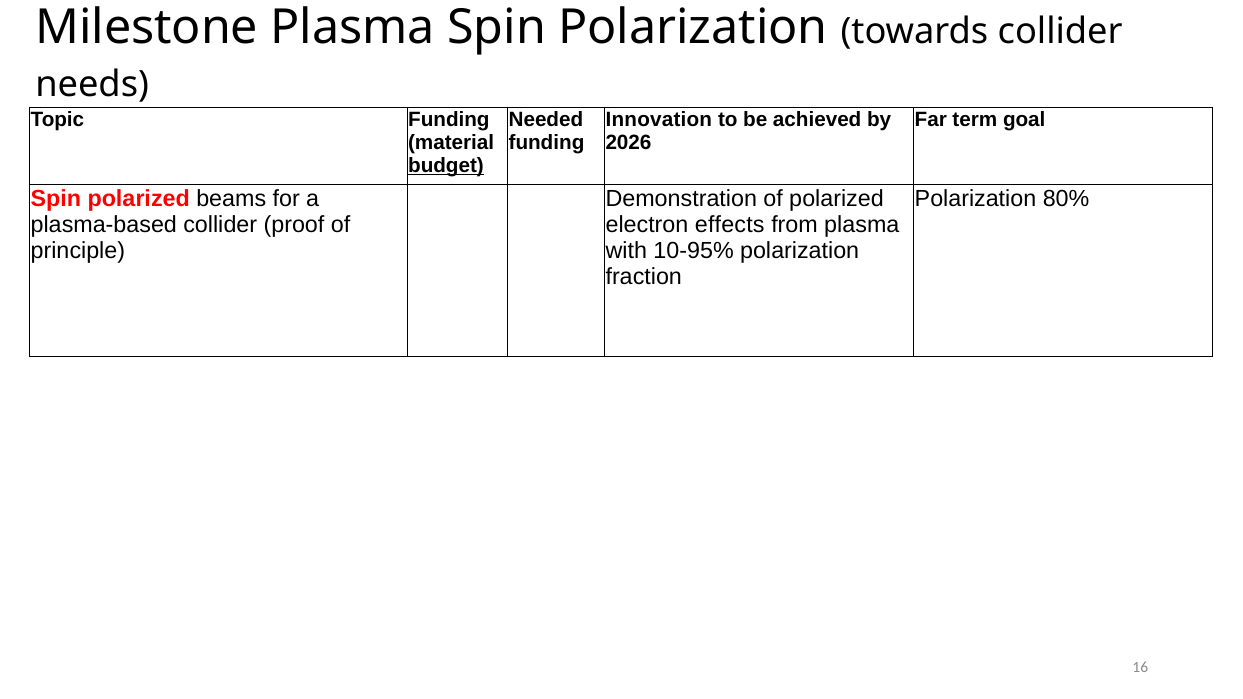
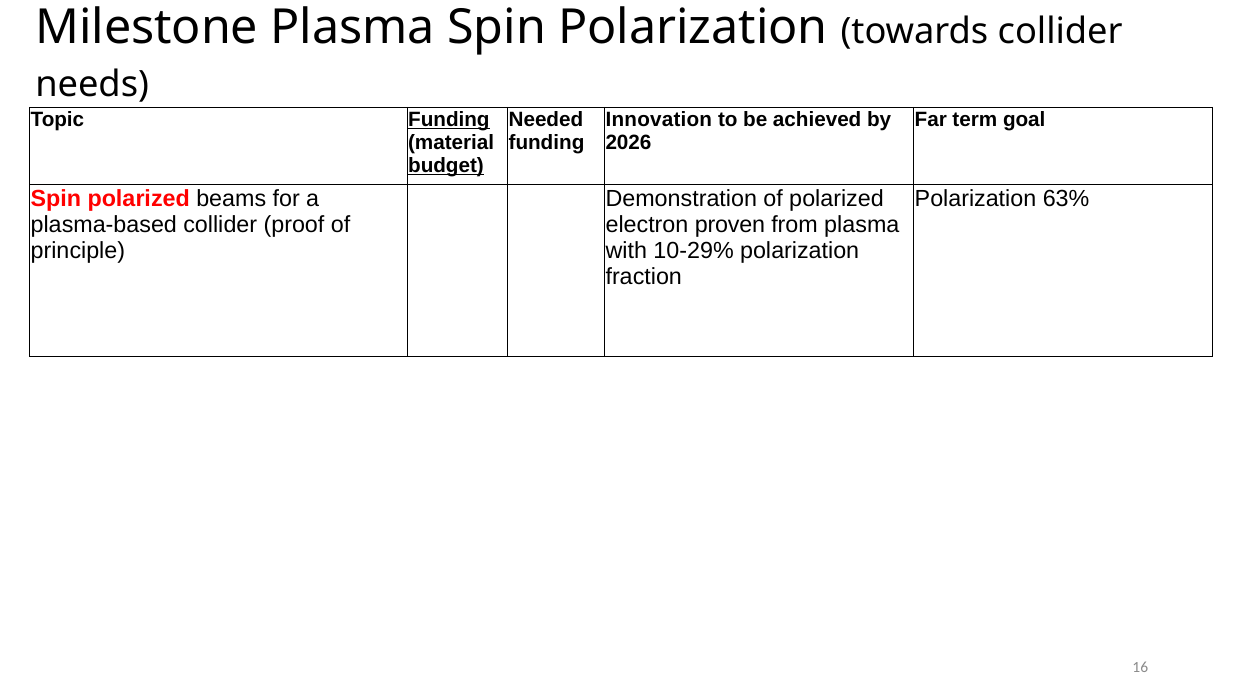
Funding underline: none -> present (449, 120)
80%: 80% -> 63% (1066, 199)
effects: effects -> proven (730, 225)
10-95%: 10-95% -> 10-29% (694, 251)
